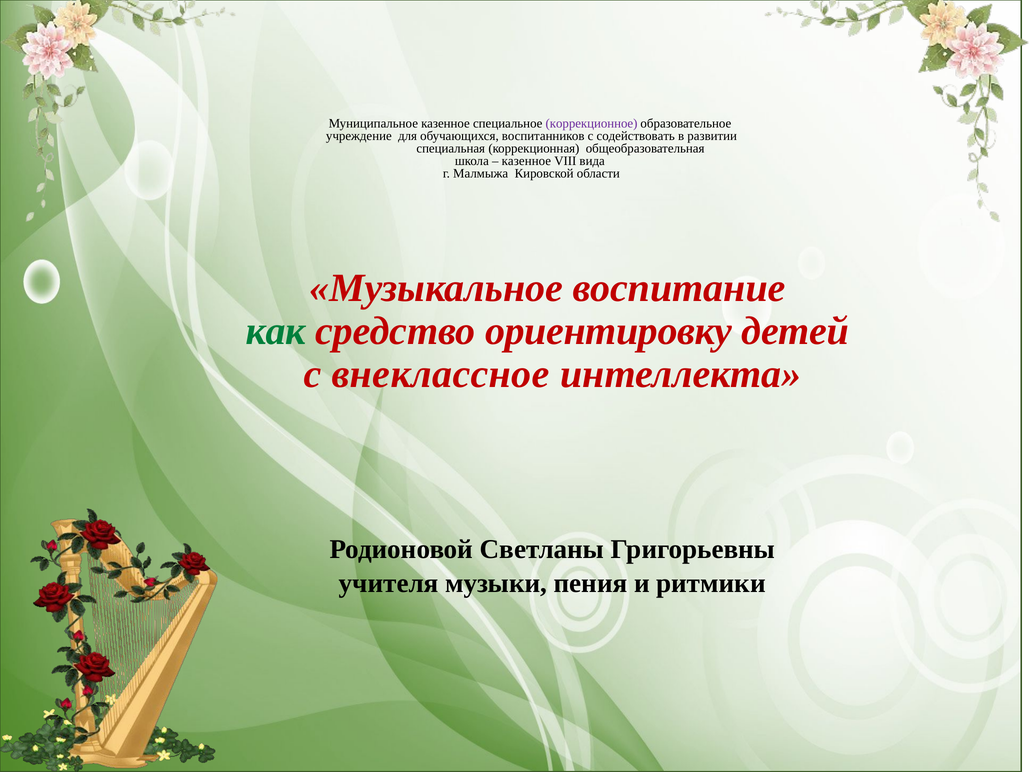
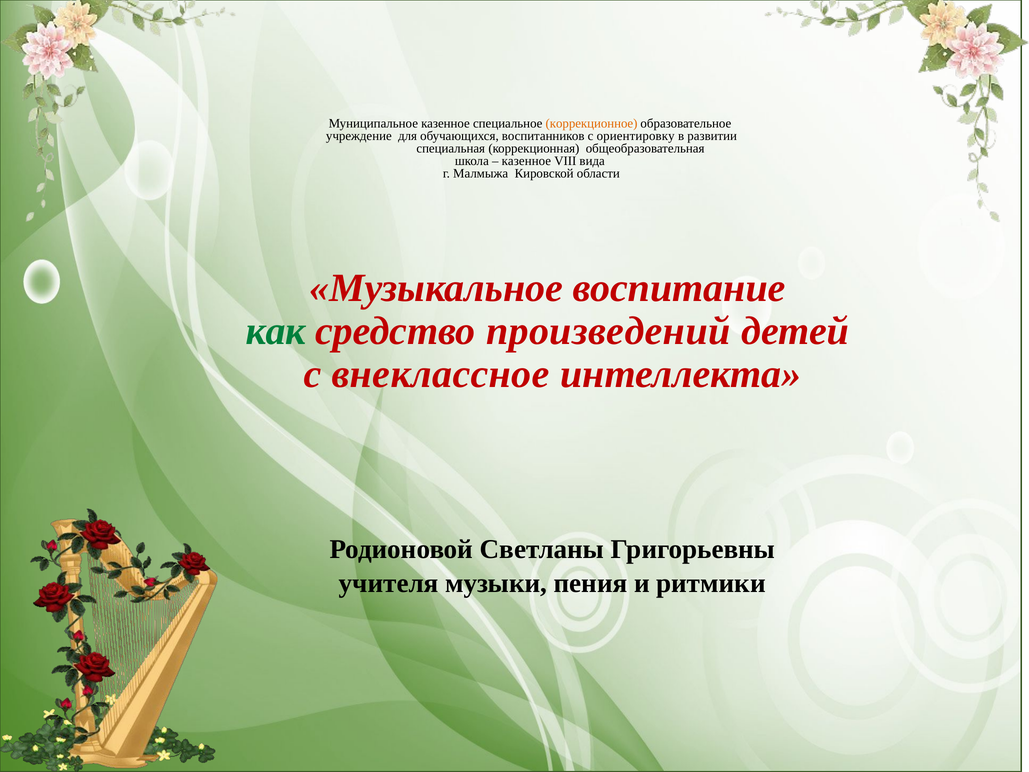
коррекционное colour: purple -> orange (592, 124)
содействовать: содействовать -> ориентировку (636, 136)
ориентировку: ориентировку -> произведений (608, 331)
